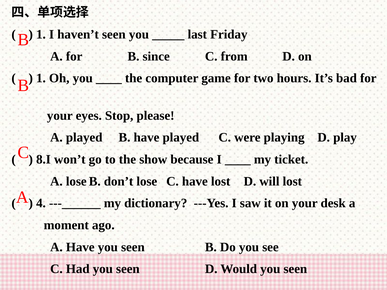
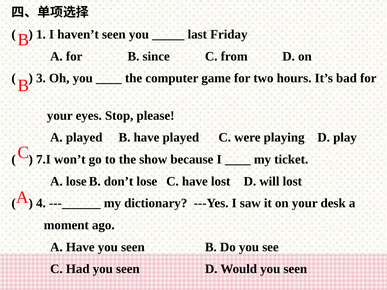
1: 1 -> 3 (41, 78)
8.I: 8.I -> 7.I (43, 160)
